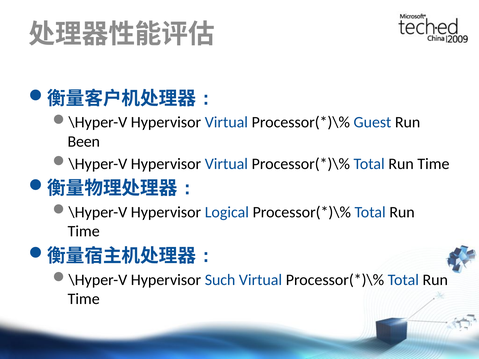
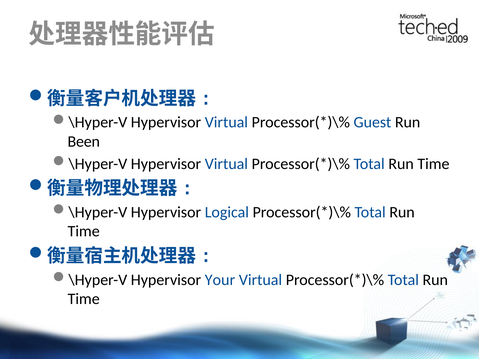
Such: Such -> Your (220, 280)
